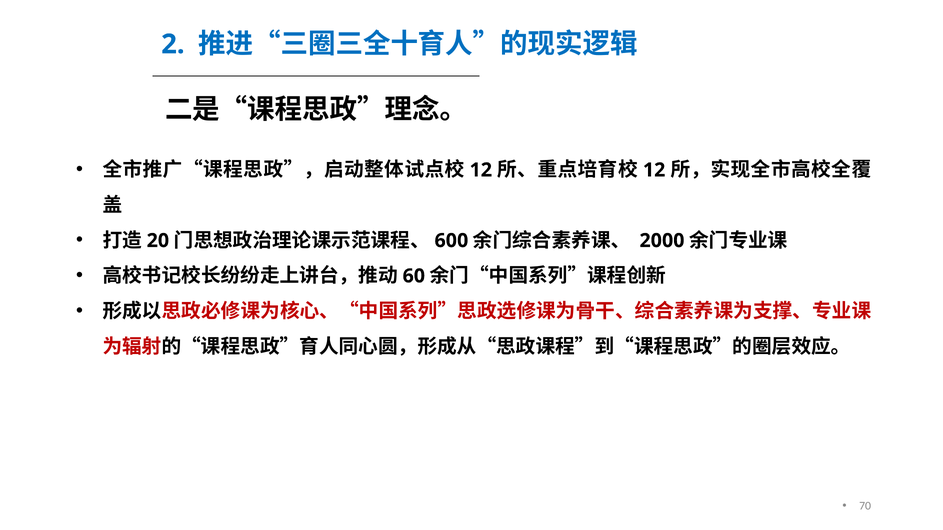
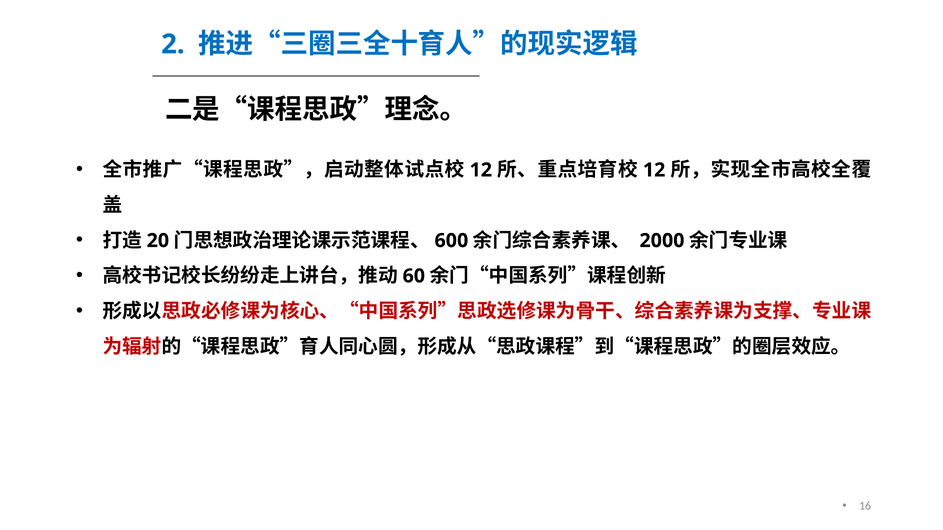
70: 70 -> 16 (865, 506)
